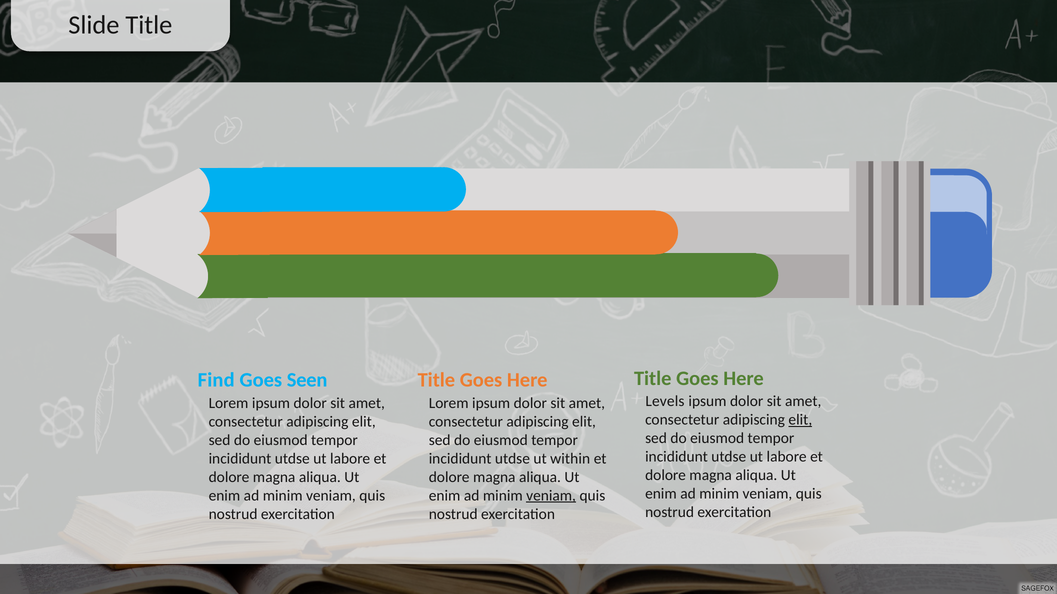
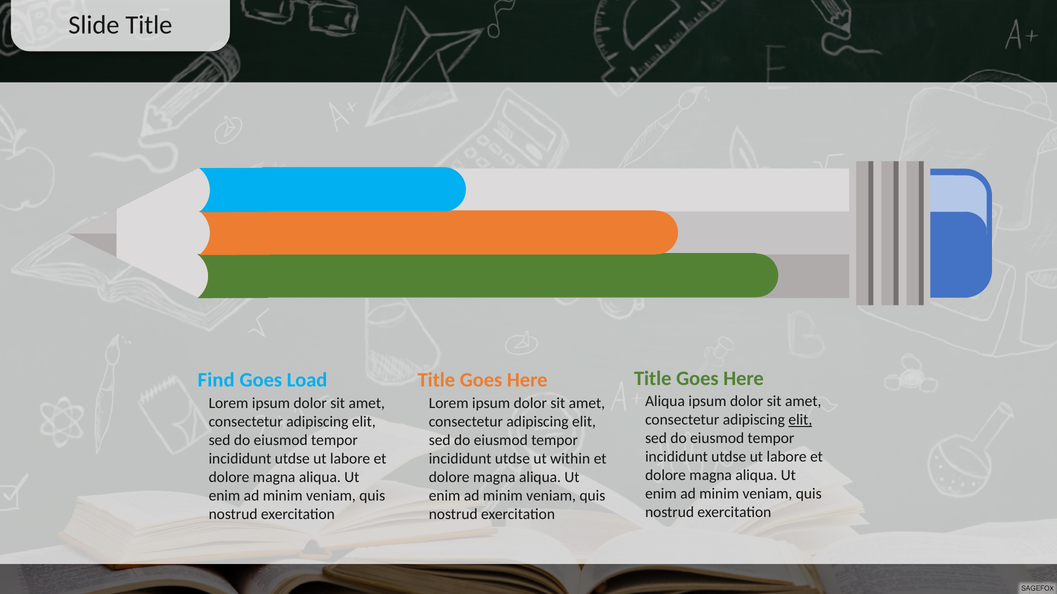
Seen: Seen -> Load (307, 381)
Levels: Levels -> Aliqua (665, 402)
veniam underline: present -> none (551, 496)
